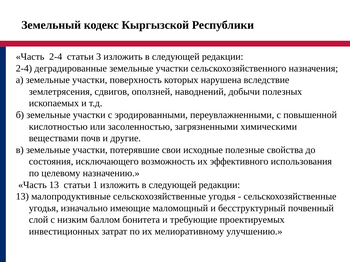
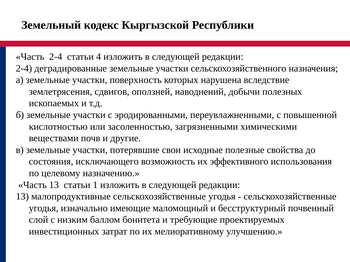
3: 3 -> 4 (99, 57)
